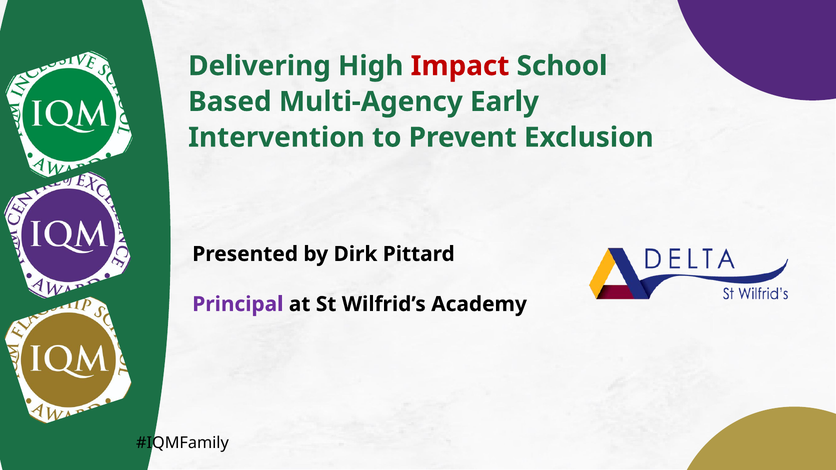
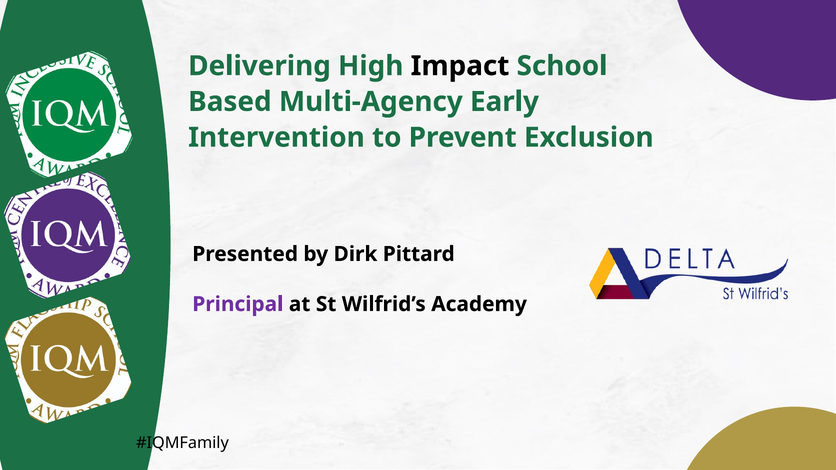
Impact colour: red -> black (460, 66)
